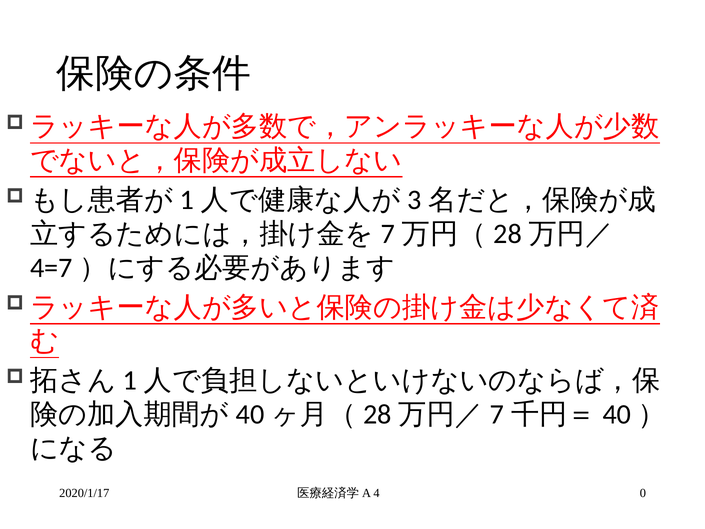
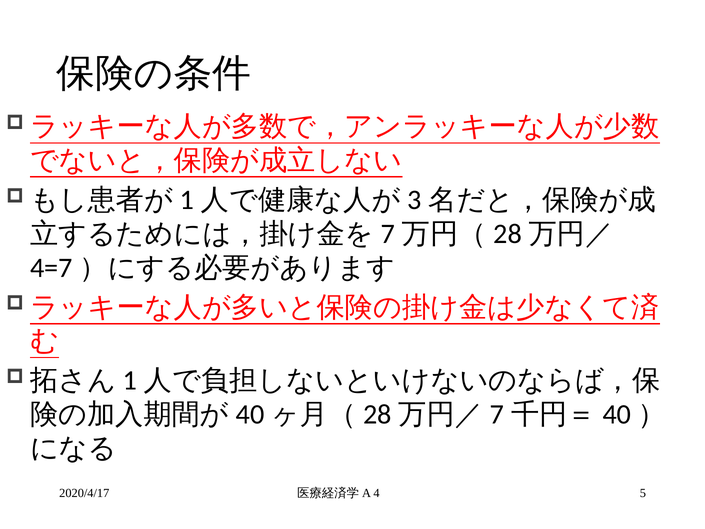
2020/1/17: 2020/1/17 -> 2020/4/17 (84, 493)
0: 0 -> 5 (643, 493)
